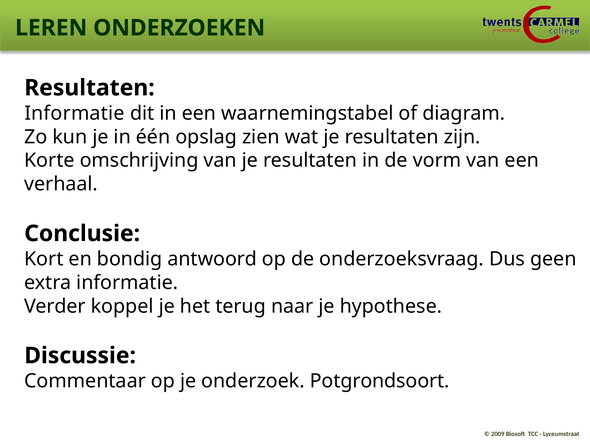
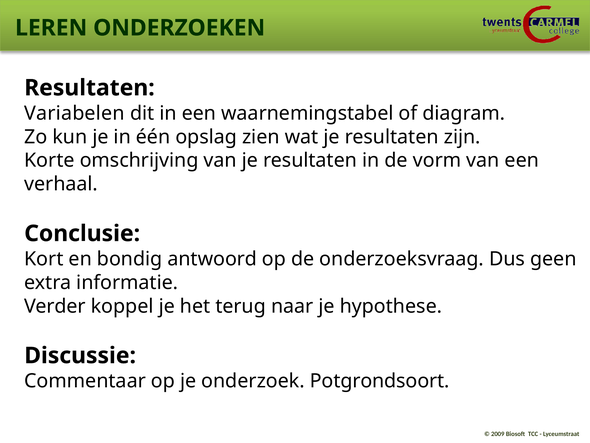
Informatie: Informatie -> Variabelen (74, 113)
